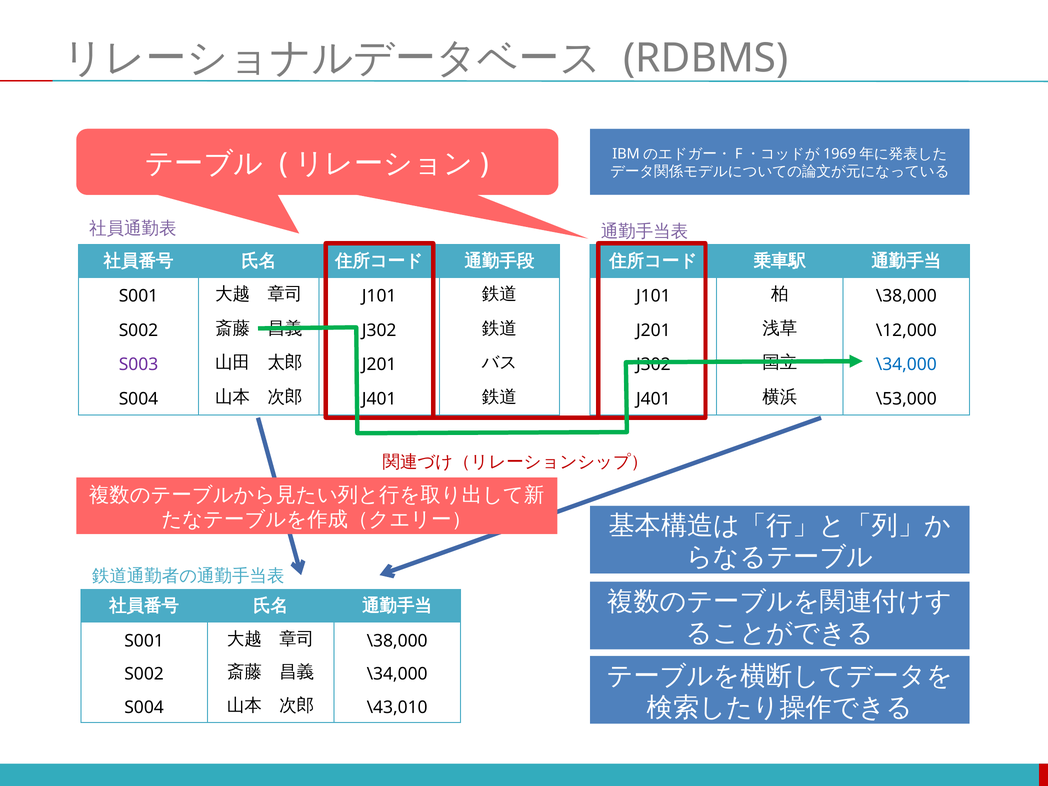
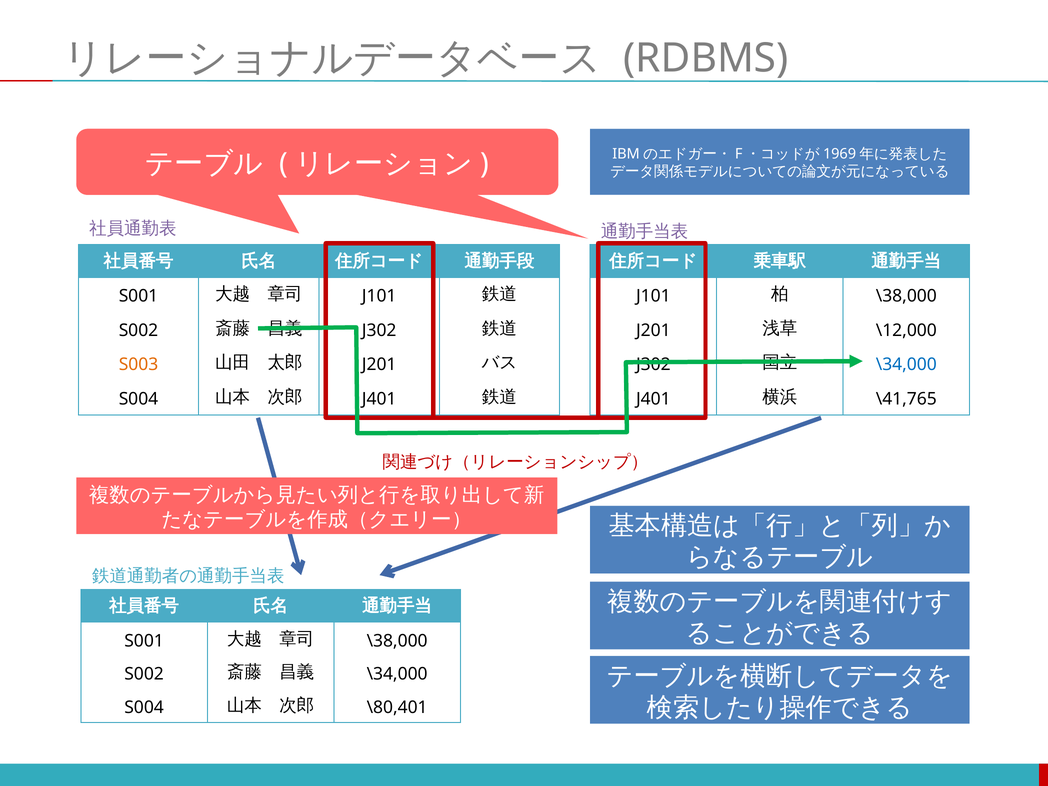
S003 colour: purple -> orange (139, 365)
\53,000: \53,000 -> \41,765 (906, 399)
\43,010: \43,010 -> \80,401 (397, 707)
